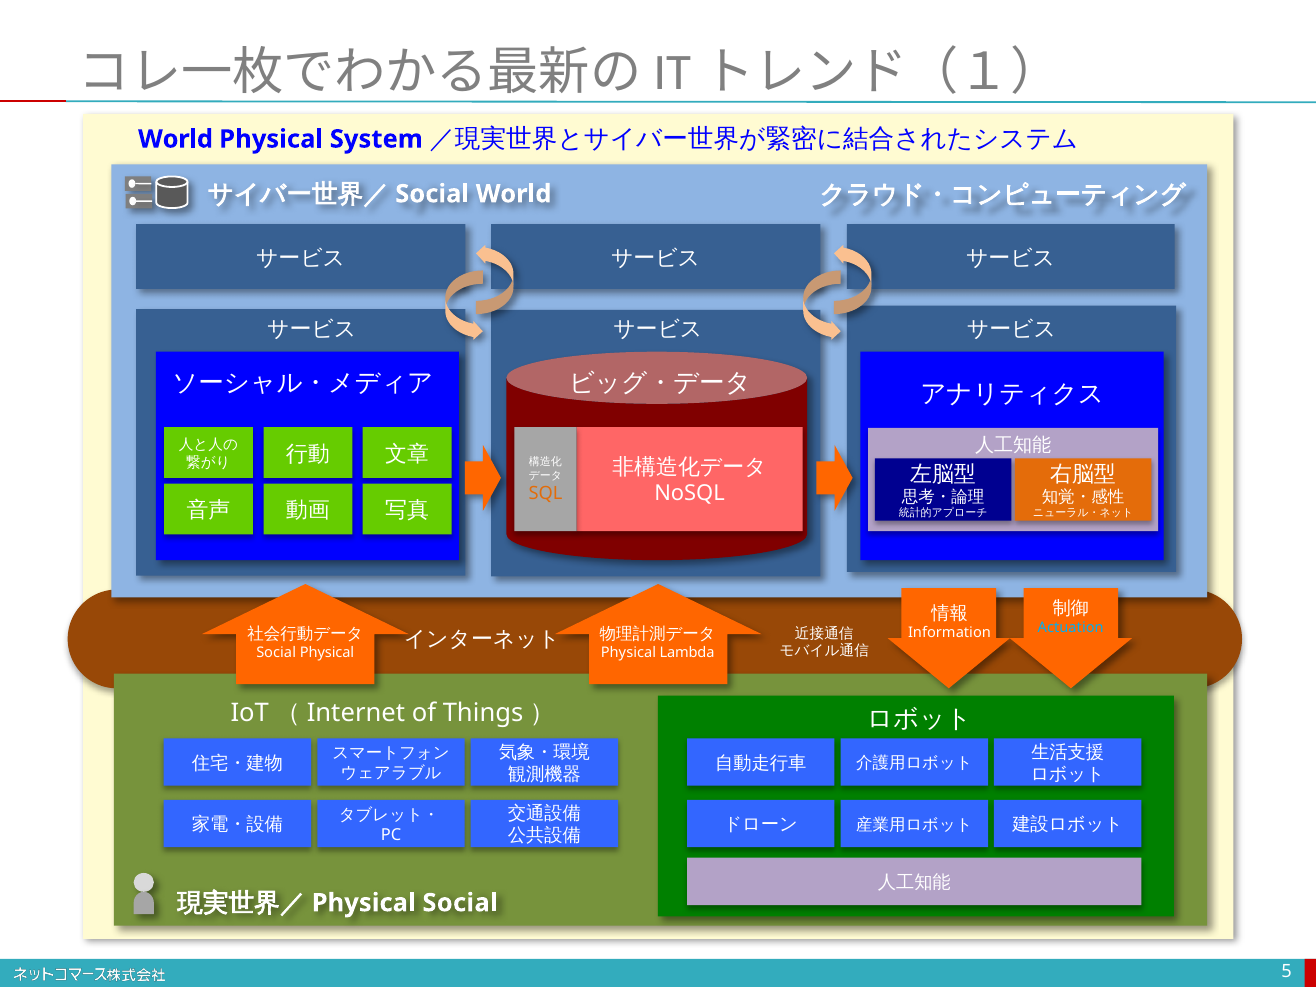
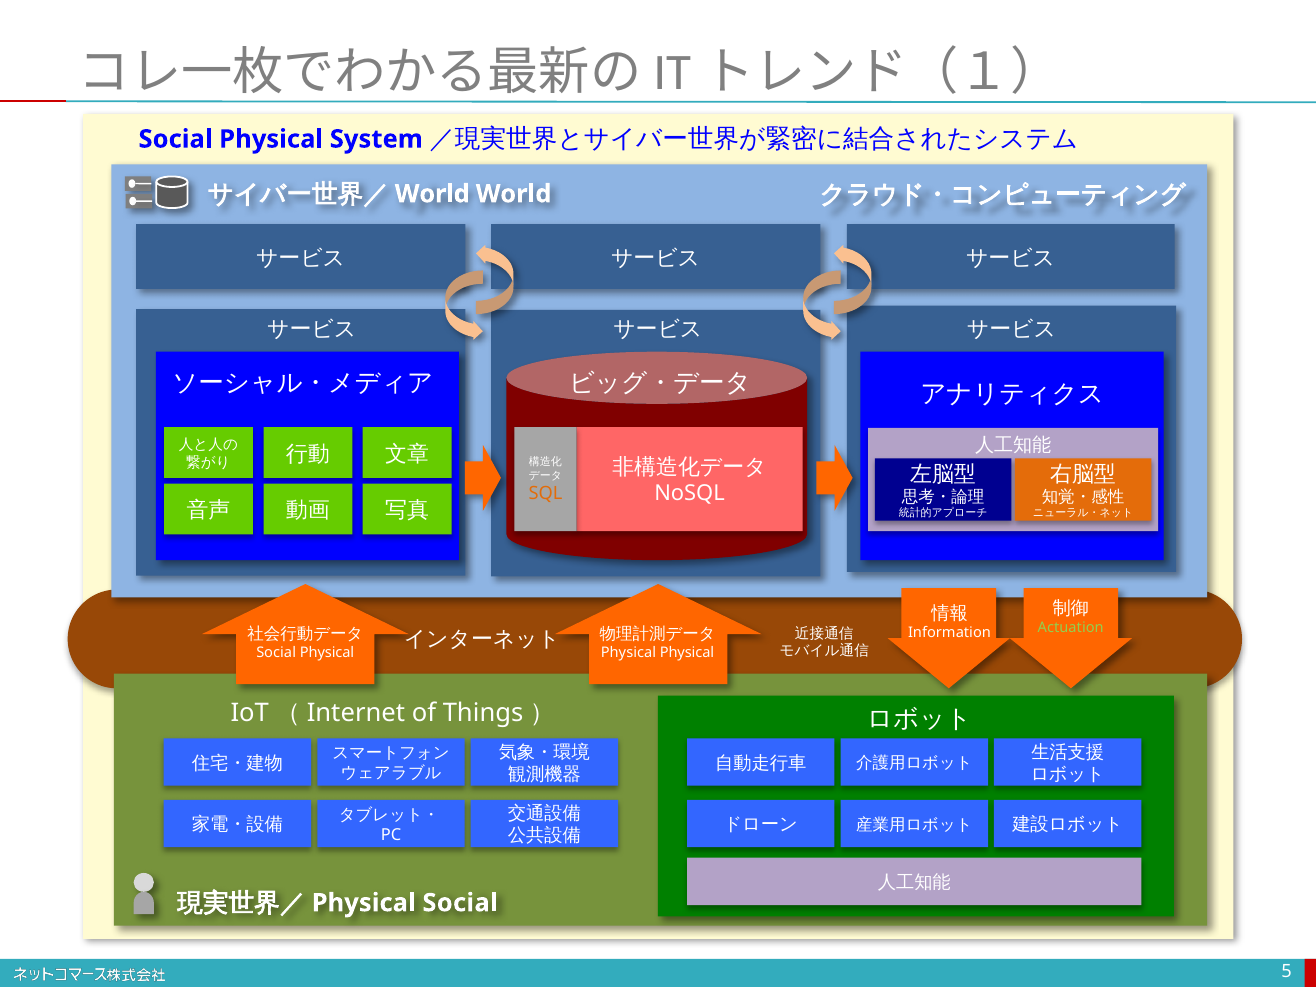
World: World -> Social (175, 139)
Social: Social -> World (432, 194)
Actuation colour: light blue -> light green (1071, 628)
Physical Lambda: Lambda -> Physical (687, 653)
